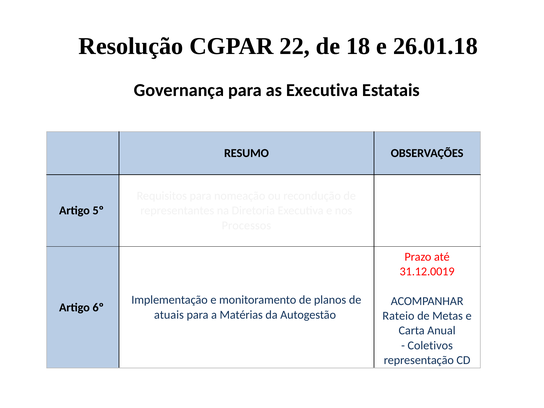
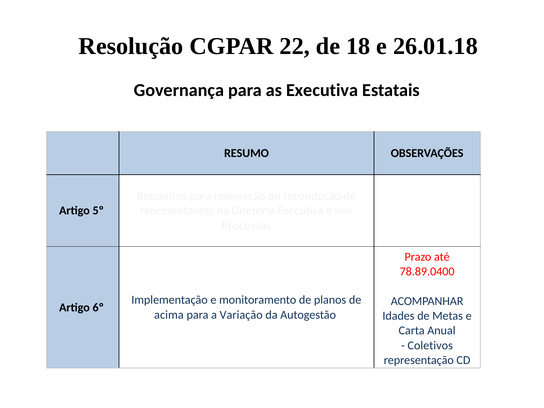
31.12.0019: 31.12.0019 -> 78.89.0400 (427, 272)
atuais: atuais -> acima (169, 315)
Matérias: Matérias -> Variação (241, 315)
Rateio: Rateio -> Idades (398, 316)
